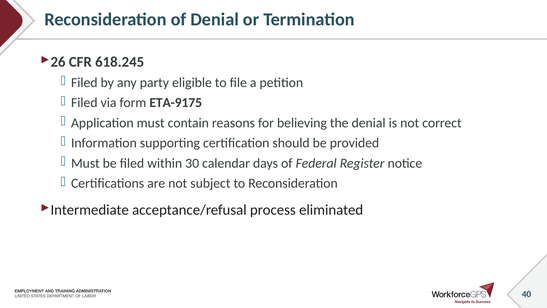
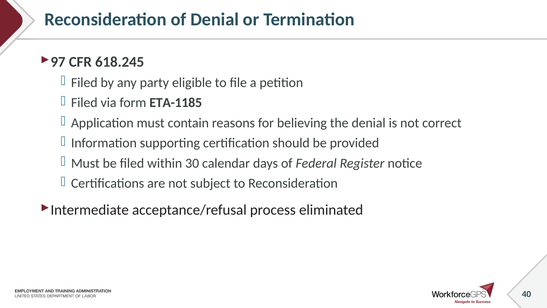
26: 26 -> 97 (58, 62)
ETA-9175: ETA-9175 -> ETA-1185 (176, 103)
